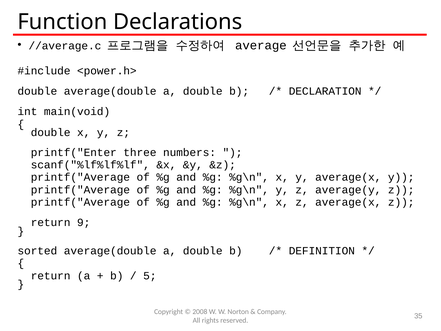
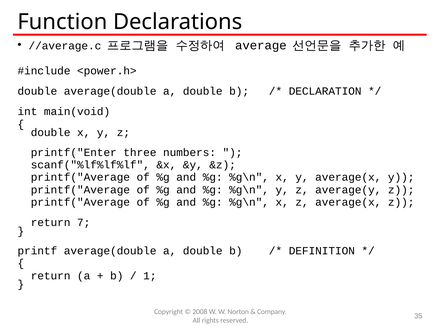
9: 9 -> 7 (84, 222)
sorted: sorted -> printf (37, 251)
5: 5 -> 1 (150, 276)
